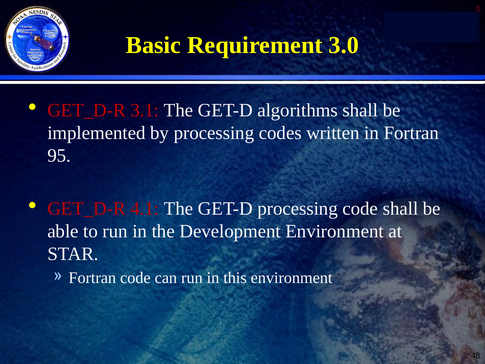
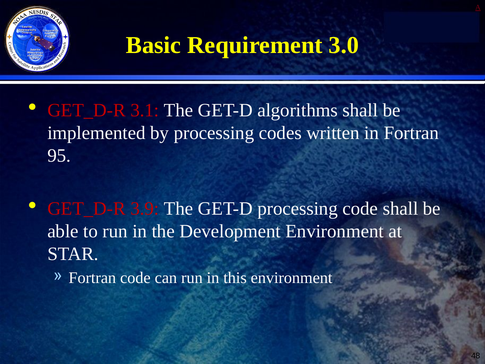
4.1: 4.1 -> 3.9 (145, 208)
